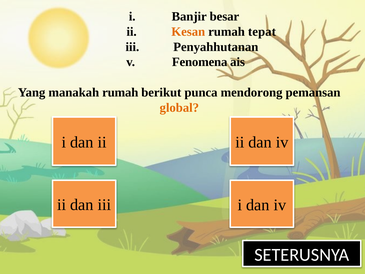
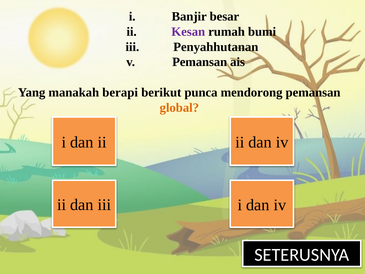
Kesan colour: orange -> purple (188, 32)
tepat: tepat -> bumi (262, 32)
v Fenomena: Fenomena -> Pemansan (200, 62)
manakah rumah: rumah -> berapi (120, 92)
